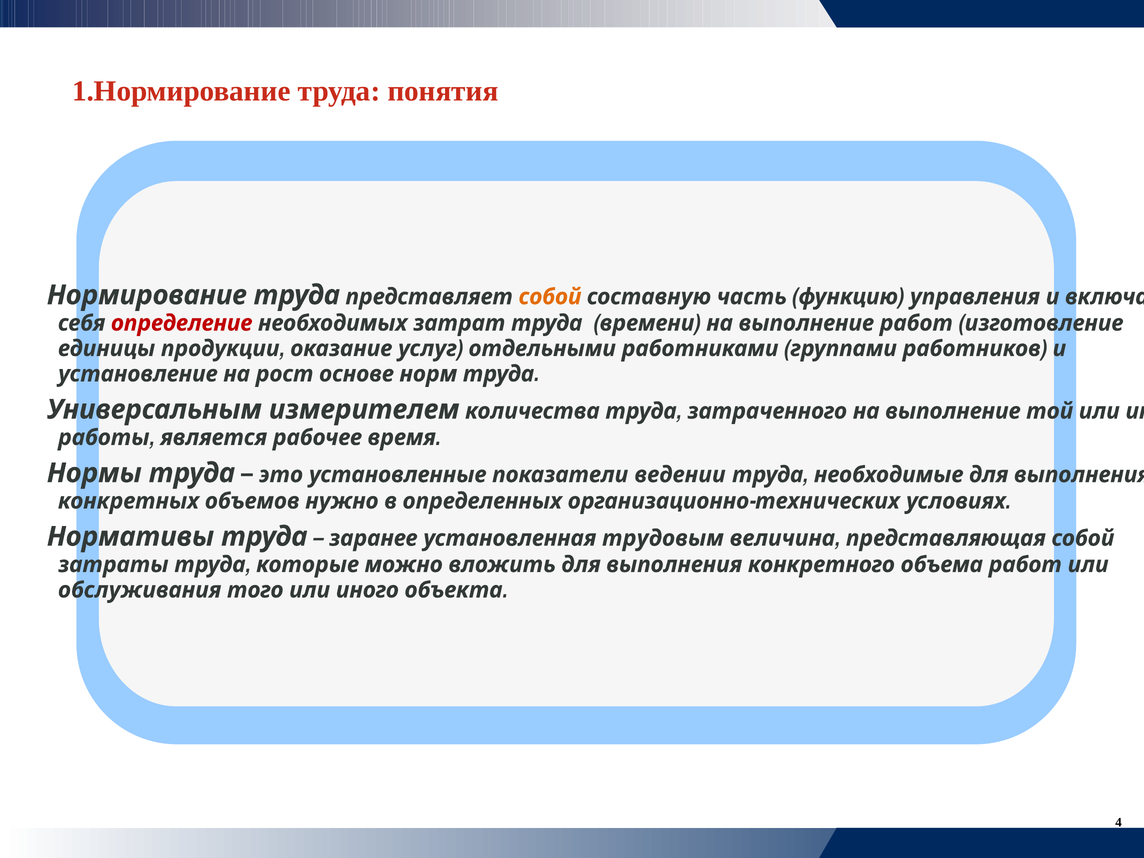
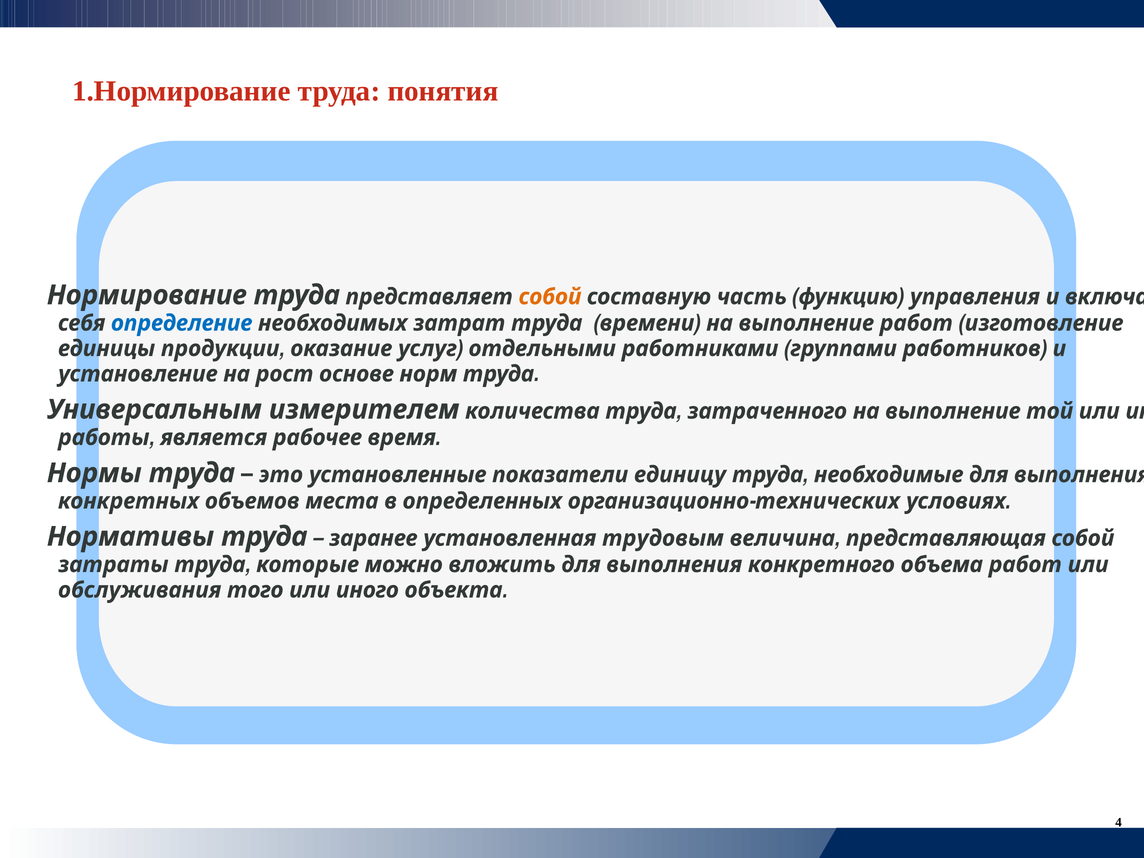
определение colour: red -> blue (182, 323)
ведении: ведении -> единицу (680, 475)
нужно: нужно -> места (342, 501)
